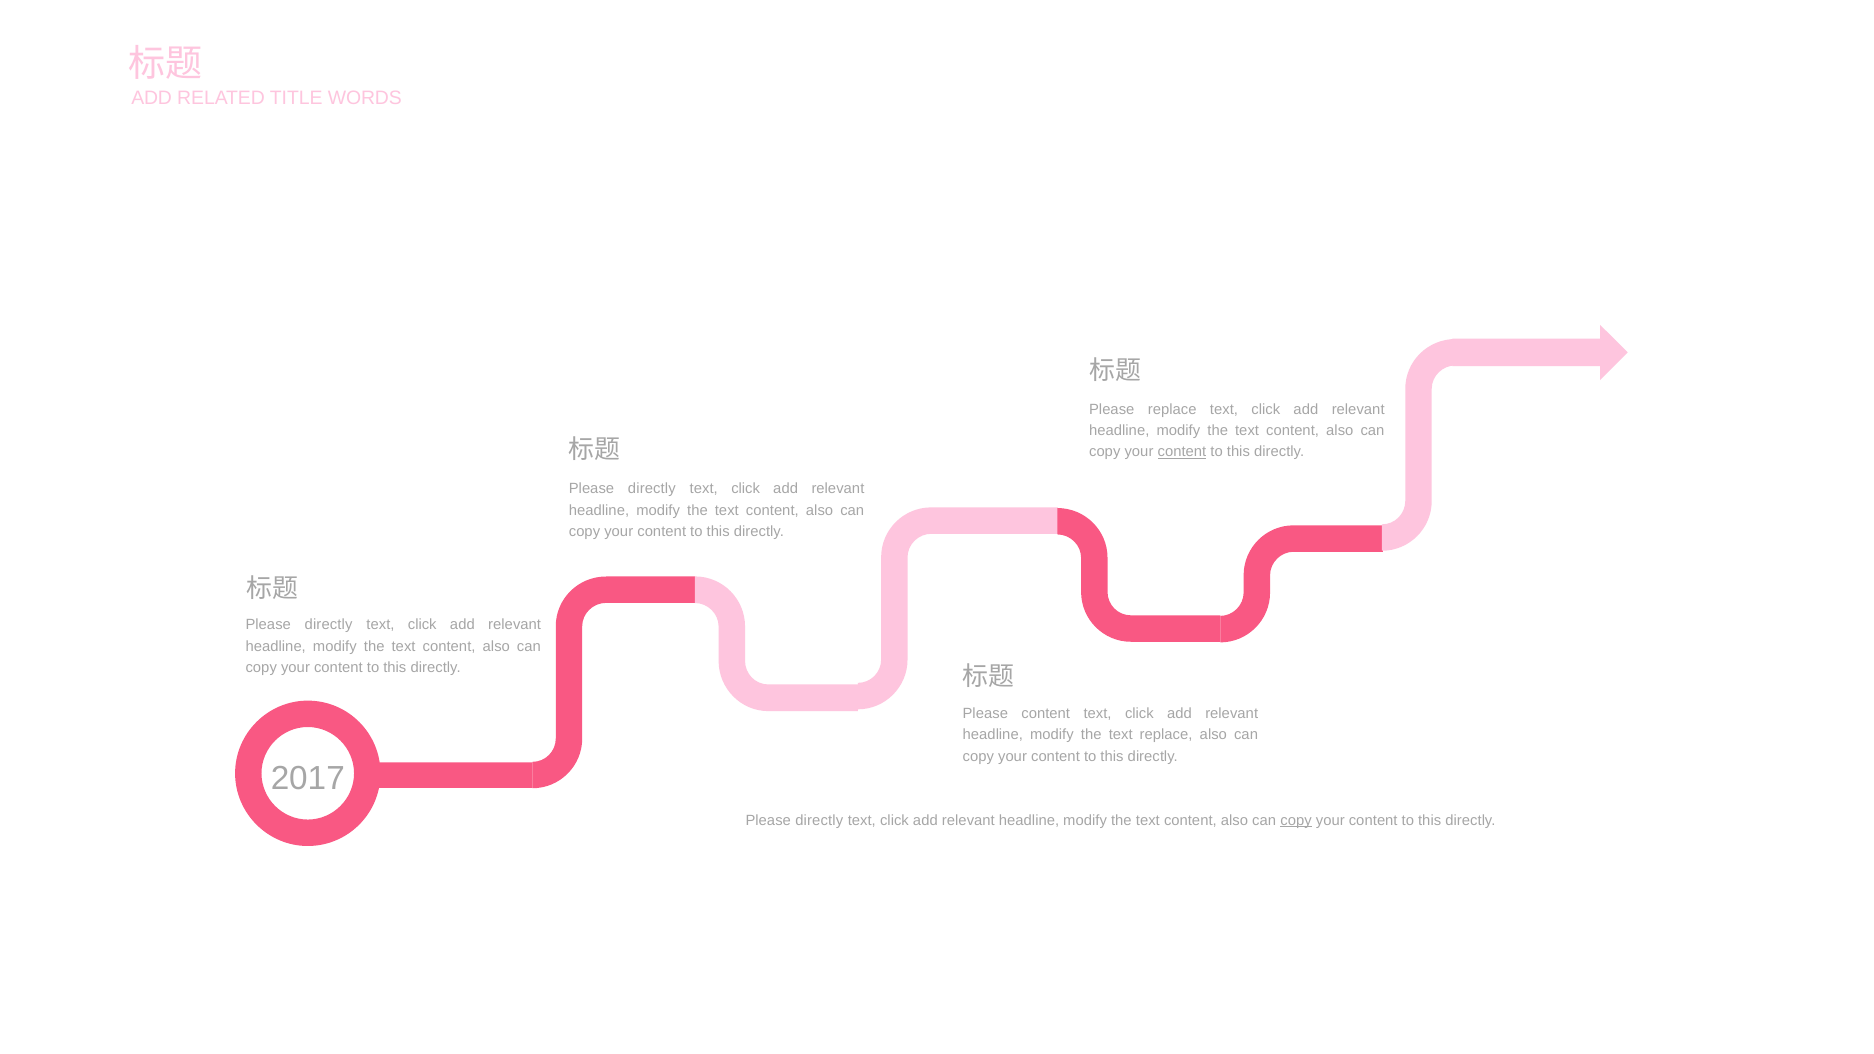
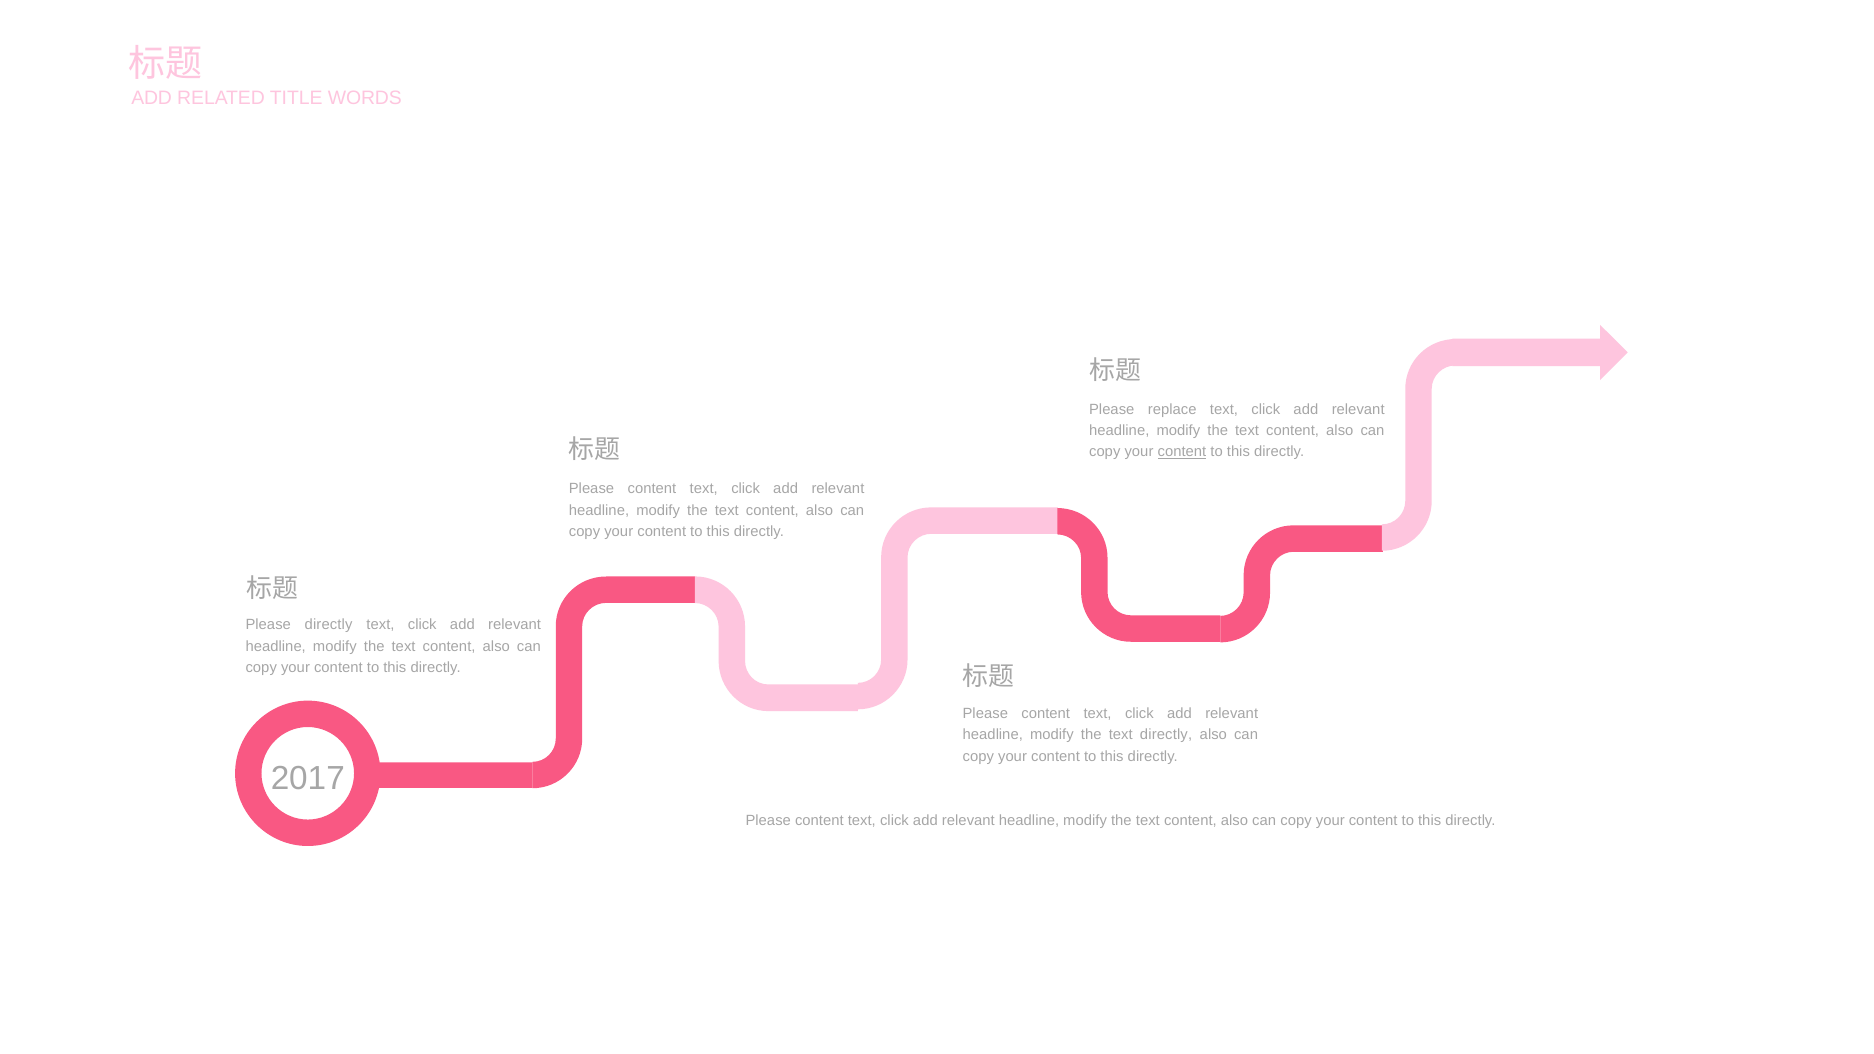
directly: directly -> content (652, 489)
text replace: replace -> directly (1166, 735)
directly: directly -> content (819, 820)
copy underline: present -> none (1296, 820)
